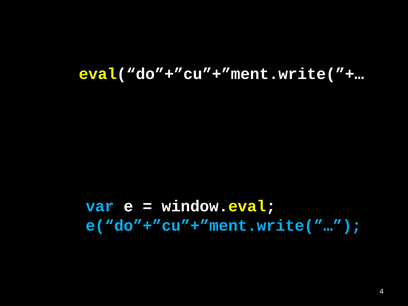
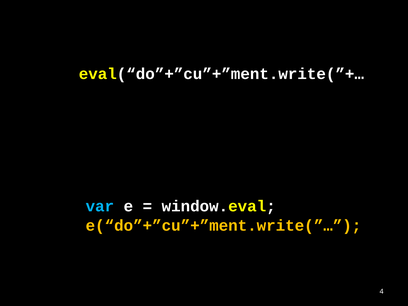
e(“do”+”cu”+”ment.write(”… colour: light blue -> yellow (223, 225)
